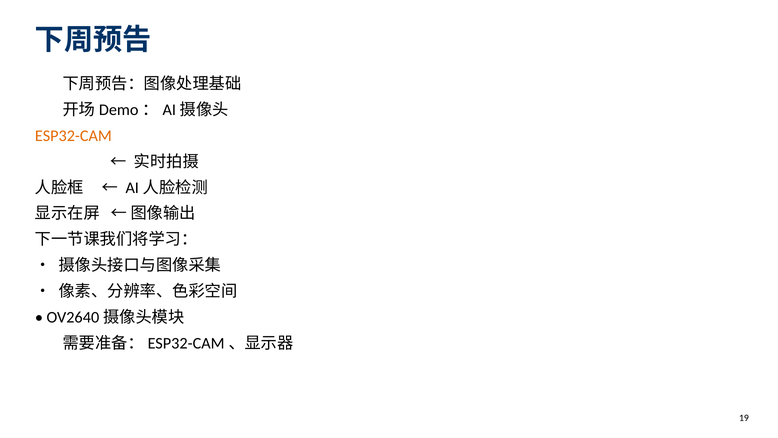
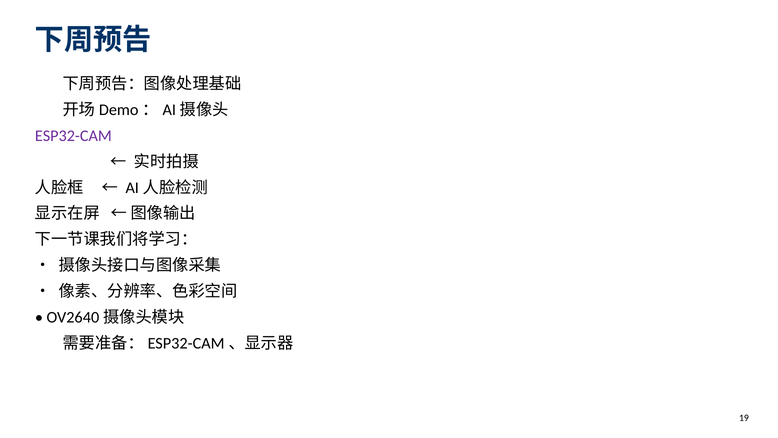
ESP32-CAM colour: orange -> purple (73, 136)
